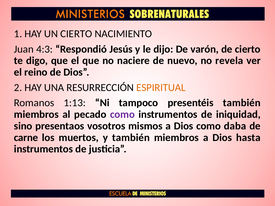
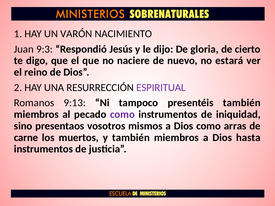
UN CIERTO: CIERTO -> VARÓN (76, 34)
4:3: 4:3 -> 9:3 (45, 49)
varón: varón -> gloria (205, 49)
revela: revela -> estará (229, 61)
ESPIRITUAL colour: orange -> purple (161, 88)
1:13: 1:13 -> 9:13 (75, 103)
daba: daba -> arras (235, 126)
